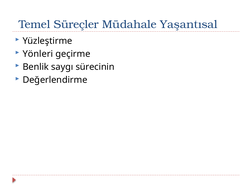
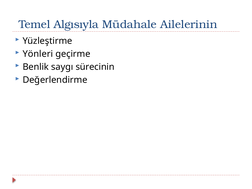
Süreçler: Süreçler -> Algısıyla (76, 24)
Yaşantısal: Yaşantısal -> Ailelerinin (189, 24)
